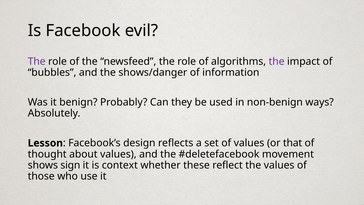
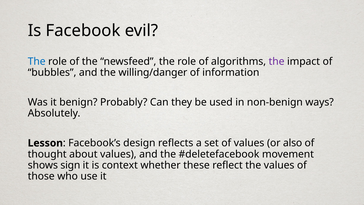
The colour: purple -> blue (37, 61)
shows/danger: shows/danger -> willing/danger (153, 72)
that: that -> also (293, 143)
